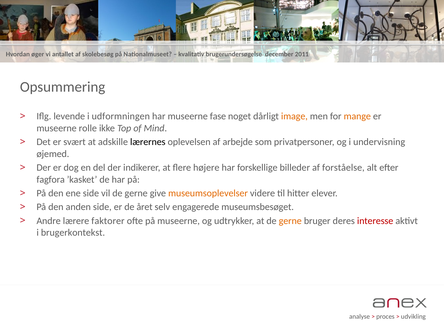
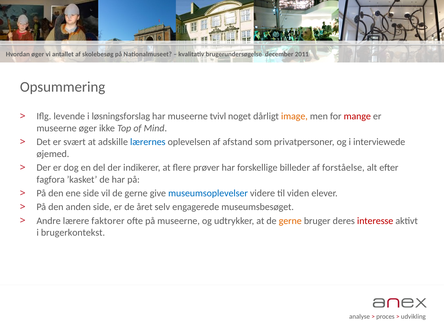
udformningen: udformningen -> løsningsforslag (121, 116)
fase: fase -> tvivl (218, 116)
mange colour: orange -> red (357, 116)
museerne rolle: rolle -> øger (88, 128)
lærernes colour: black -> blue (148, 142)
arbejde: arbejde -> afstand (238, 142)
undervisning: undervisning -> interviewede (379, 142)
højere: højere -> prøver (206, 168)
museumsoplevelser colour: orange -> blue (208, 193)
hitter: hitter -> viden (298, 193)
